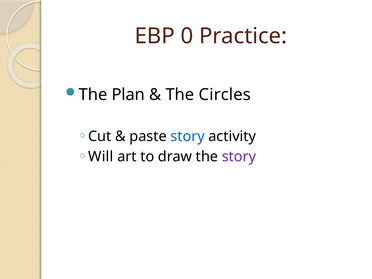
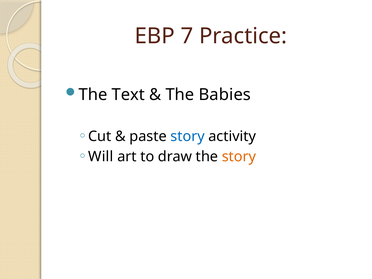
0: 0 -> 7 (187, 36)
Plan: Plan -> Text (128, 95)
Circles: Circles -> Babies (225, 95)
story colour: purple -> orange (239, 156)
